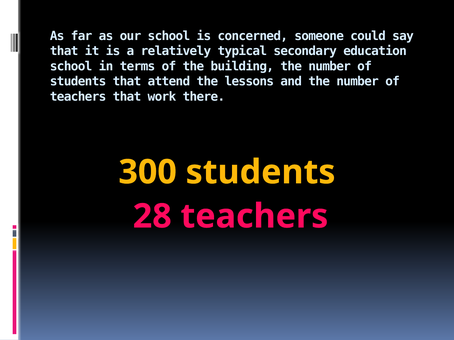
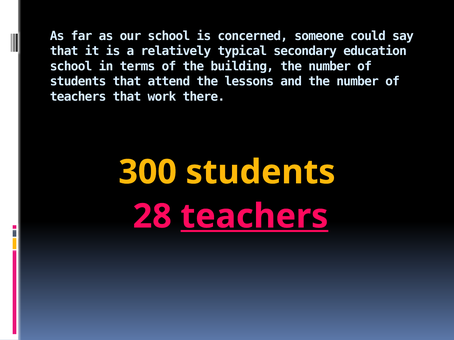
teachers underline: none -> present (254, 217)
